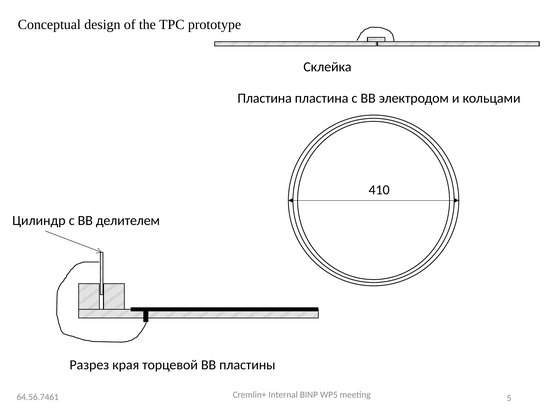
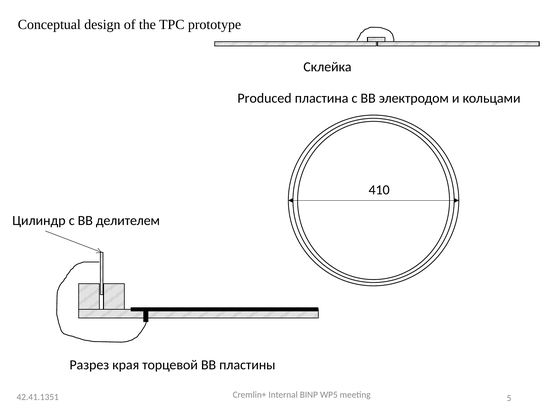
Пластина: Пластина -> Produced (265, 98)
64.56.7461: 64.56.7461 -> 42.41.1351 (38, 396)
